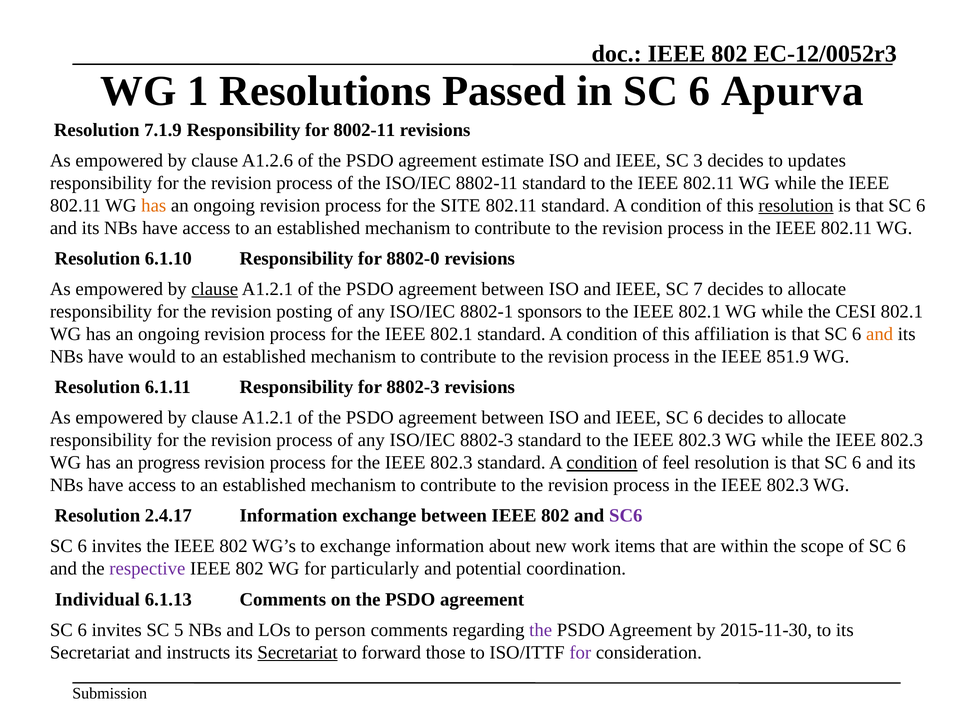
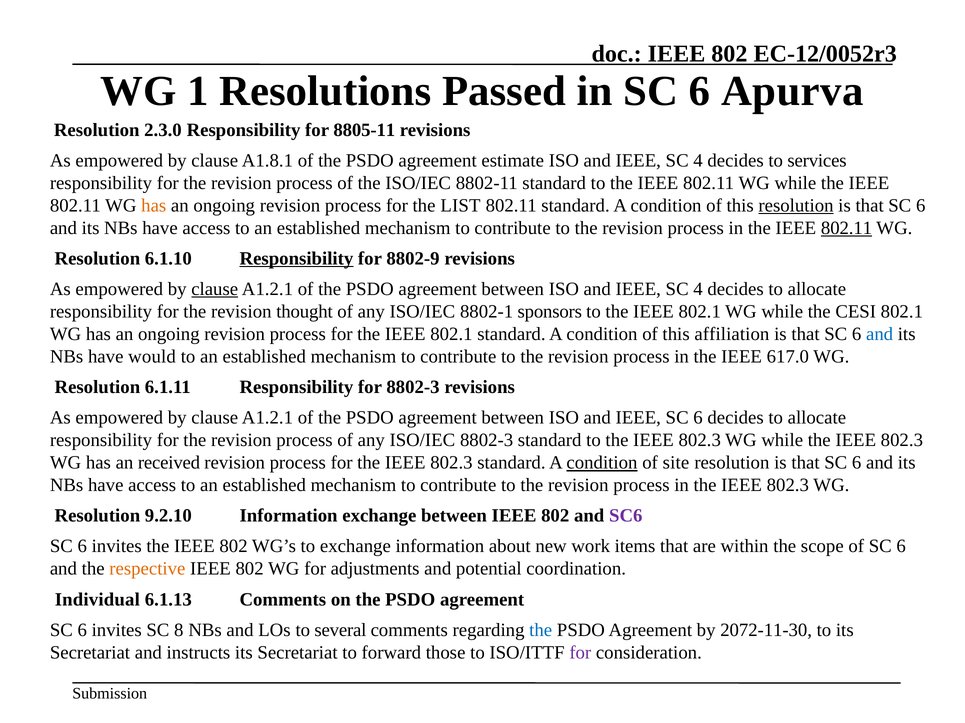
7.1.9: 7.1.9 -> 2.3.0 (163, 130)
8002-11: 8002-11 -> 8805-11 (364, 130)
A1.2.6: A1.2.6 -> A1.8.1 (267, 161)
3: 3 -> 4 (698, 161)
updates: updates -> services (817, 161)
SITE: SITE -> LIST (460, 206)
802.11 underline: none -> present (847, 228)
Responsibility underline: none -> present (296, 259)
8802-0: 8802-0 -> 8802-9 (413, 259)
7: 7 -> 4 (698, 289)
posting: posting -> thought (305, 312)
and colour: orange -> blue (880, 334)
851.9: 851.9 -> 617.0 (788, 357)
progress: progress -> received (169, 463)
feel: feel -> site (676, 463)
2.4.17: 2.4.17 -> 9.2.10 (168, 516)
respective colour: purple -> orange (147, 569)
particularly: particularly -> adjustments (375, 569)
5: 5 -> 8 (179, 631)
person: person -> several (340, 631)
the colour: purple -> blue (541, 631)
2015-11-30: 2015-11-30 -> 2072-11-30 (766, 631)
Secretariat underline: present -> none (298, 653)
